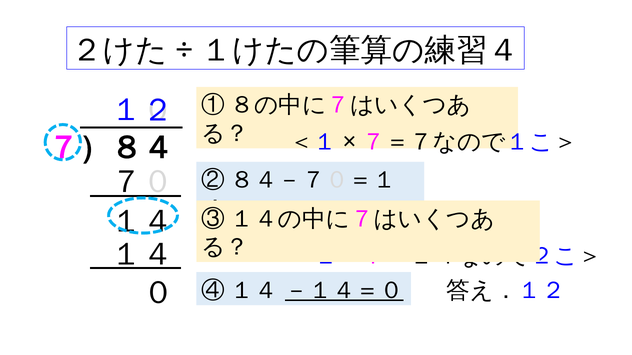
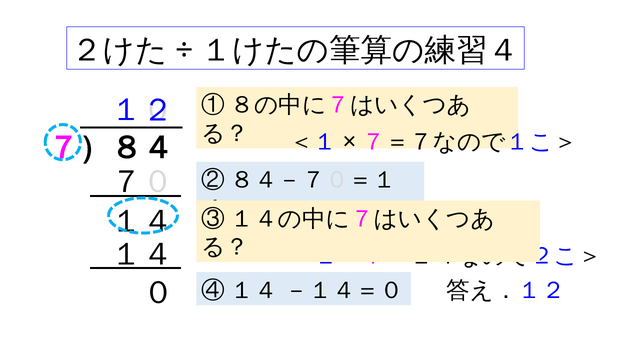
－１４＝０ underline: present -> none (344, 291)
